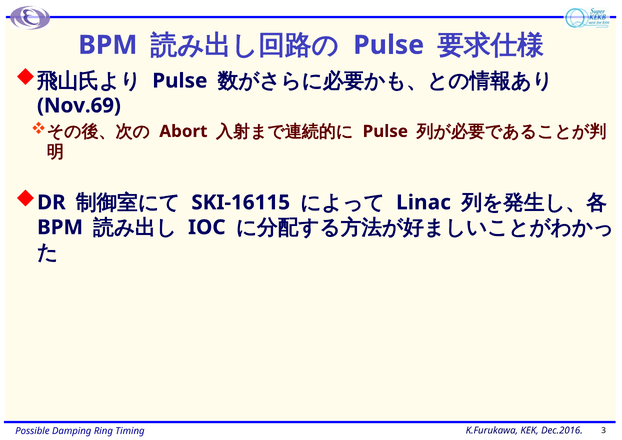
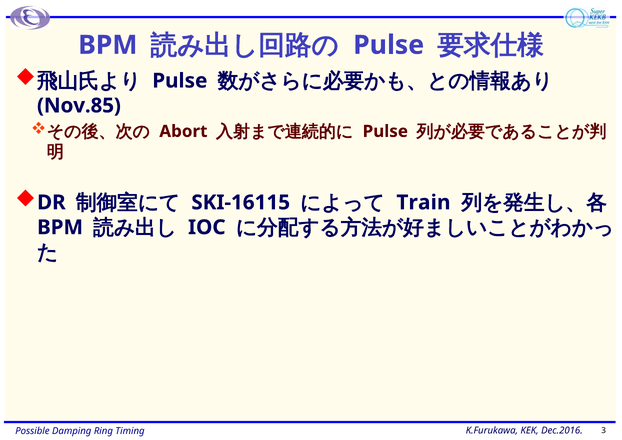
Nov.69: Nov.69 -> Nov.85 (79, 106)
Linac: Linac -> Train (423, 203)
